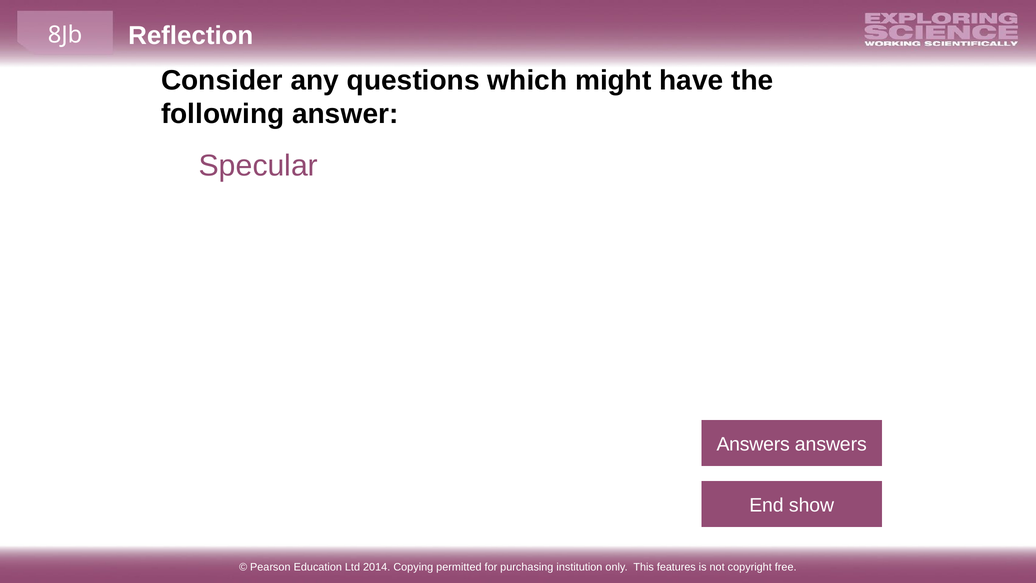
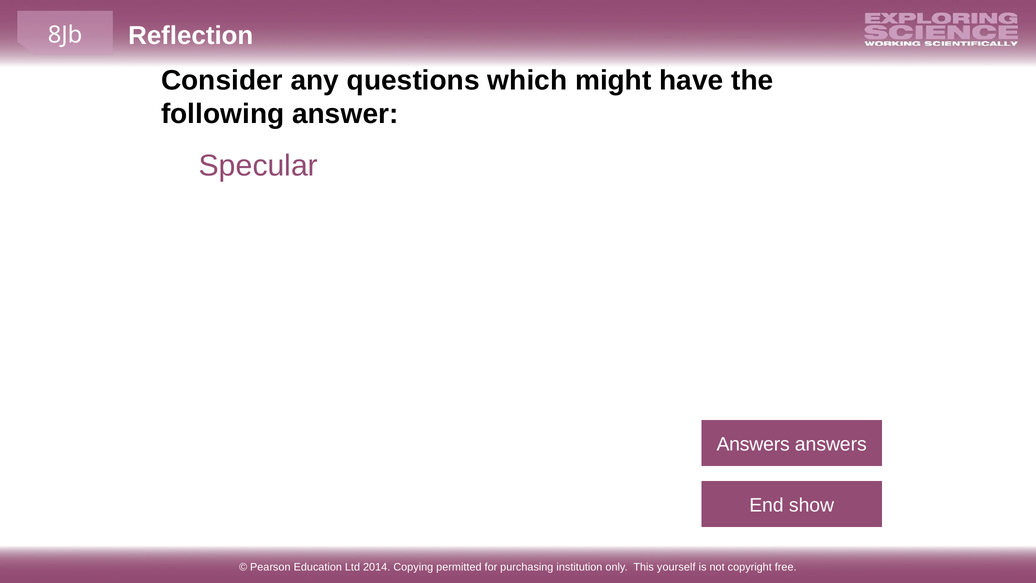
features: features -> yourself (676, 567)
